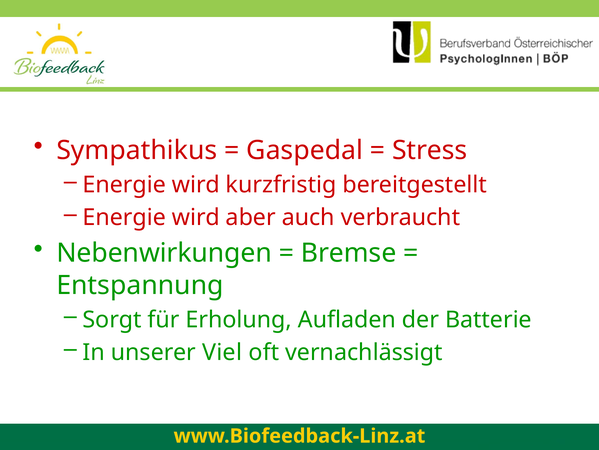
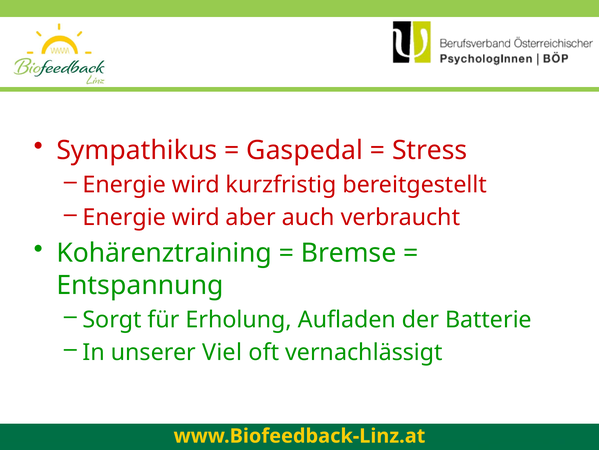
Nebenwirkungen: Nebenwirkungen -> Kohärenztraining (164, 253)
